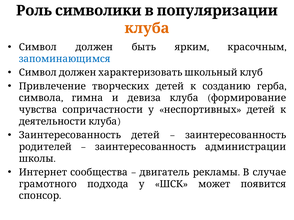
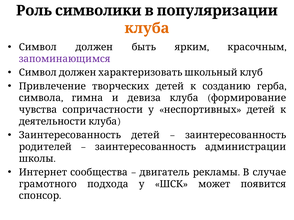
запоминающимся colour: blue -> purple (65, 59)
